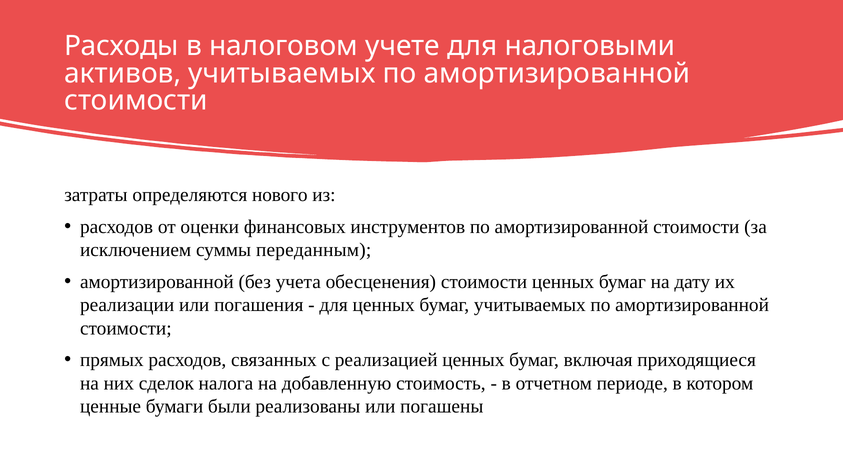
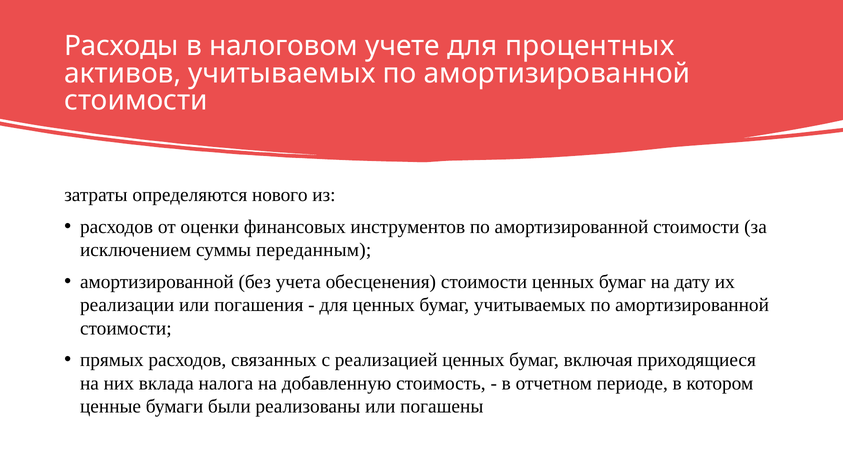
налоговыми: налоговыми -> процентных (590, 46)
сделок: сделок -> вклада (166, 383)
